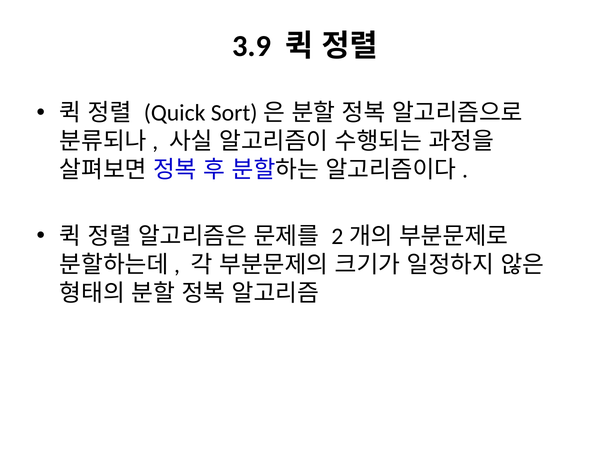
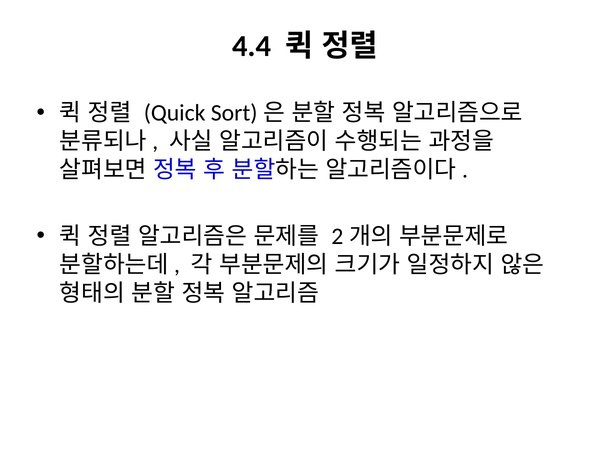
3.9: 3.9 -> 4.4 (252, 46)
